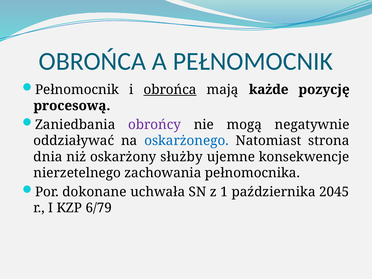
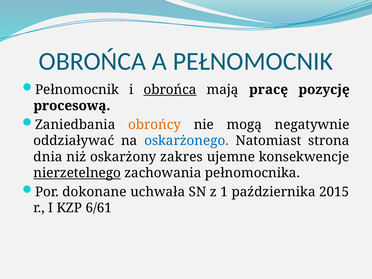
każde: każde -> pracę (269, 90)
obrońcy colour: purple -> orange (155, 125)
służby: służby -> zakres (181, 157)
nierzetelnego underline: none -> present (77, 173)
2045: 2045 -> 2015 (334, 192)
6/79: 6/79 -> 6/61 (99, 208)
